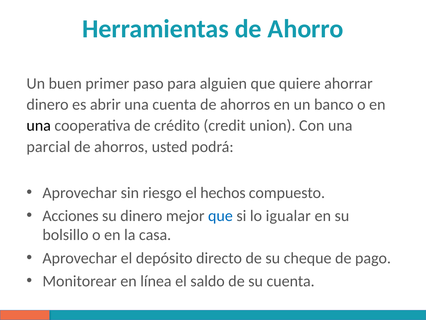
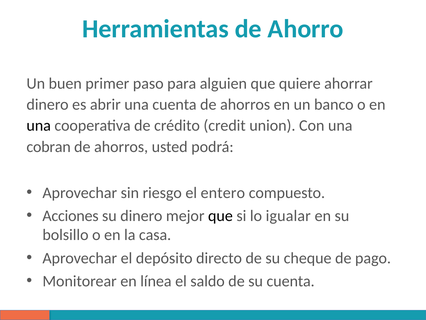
parcial: parcial -> cobran (49, 147)
hechos: hechos -> entero (223, 193)
que colour: blue -> black (220, 215)
